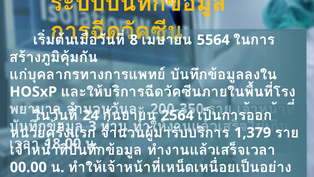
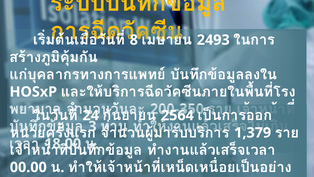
5564: 5564 -> 2493 (213, 40)
